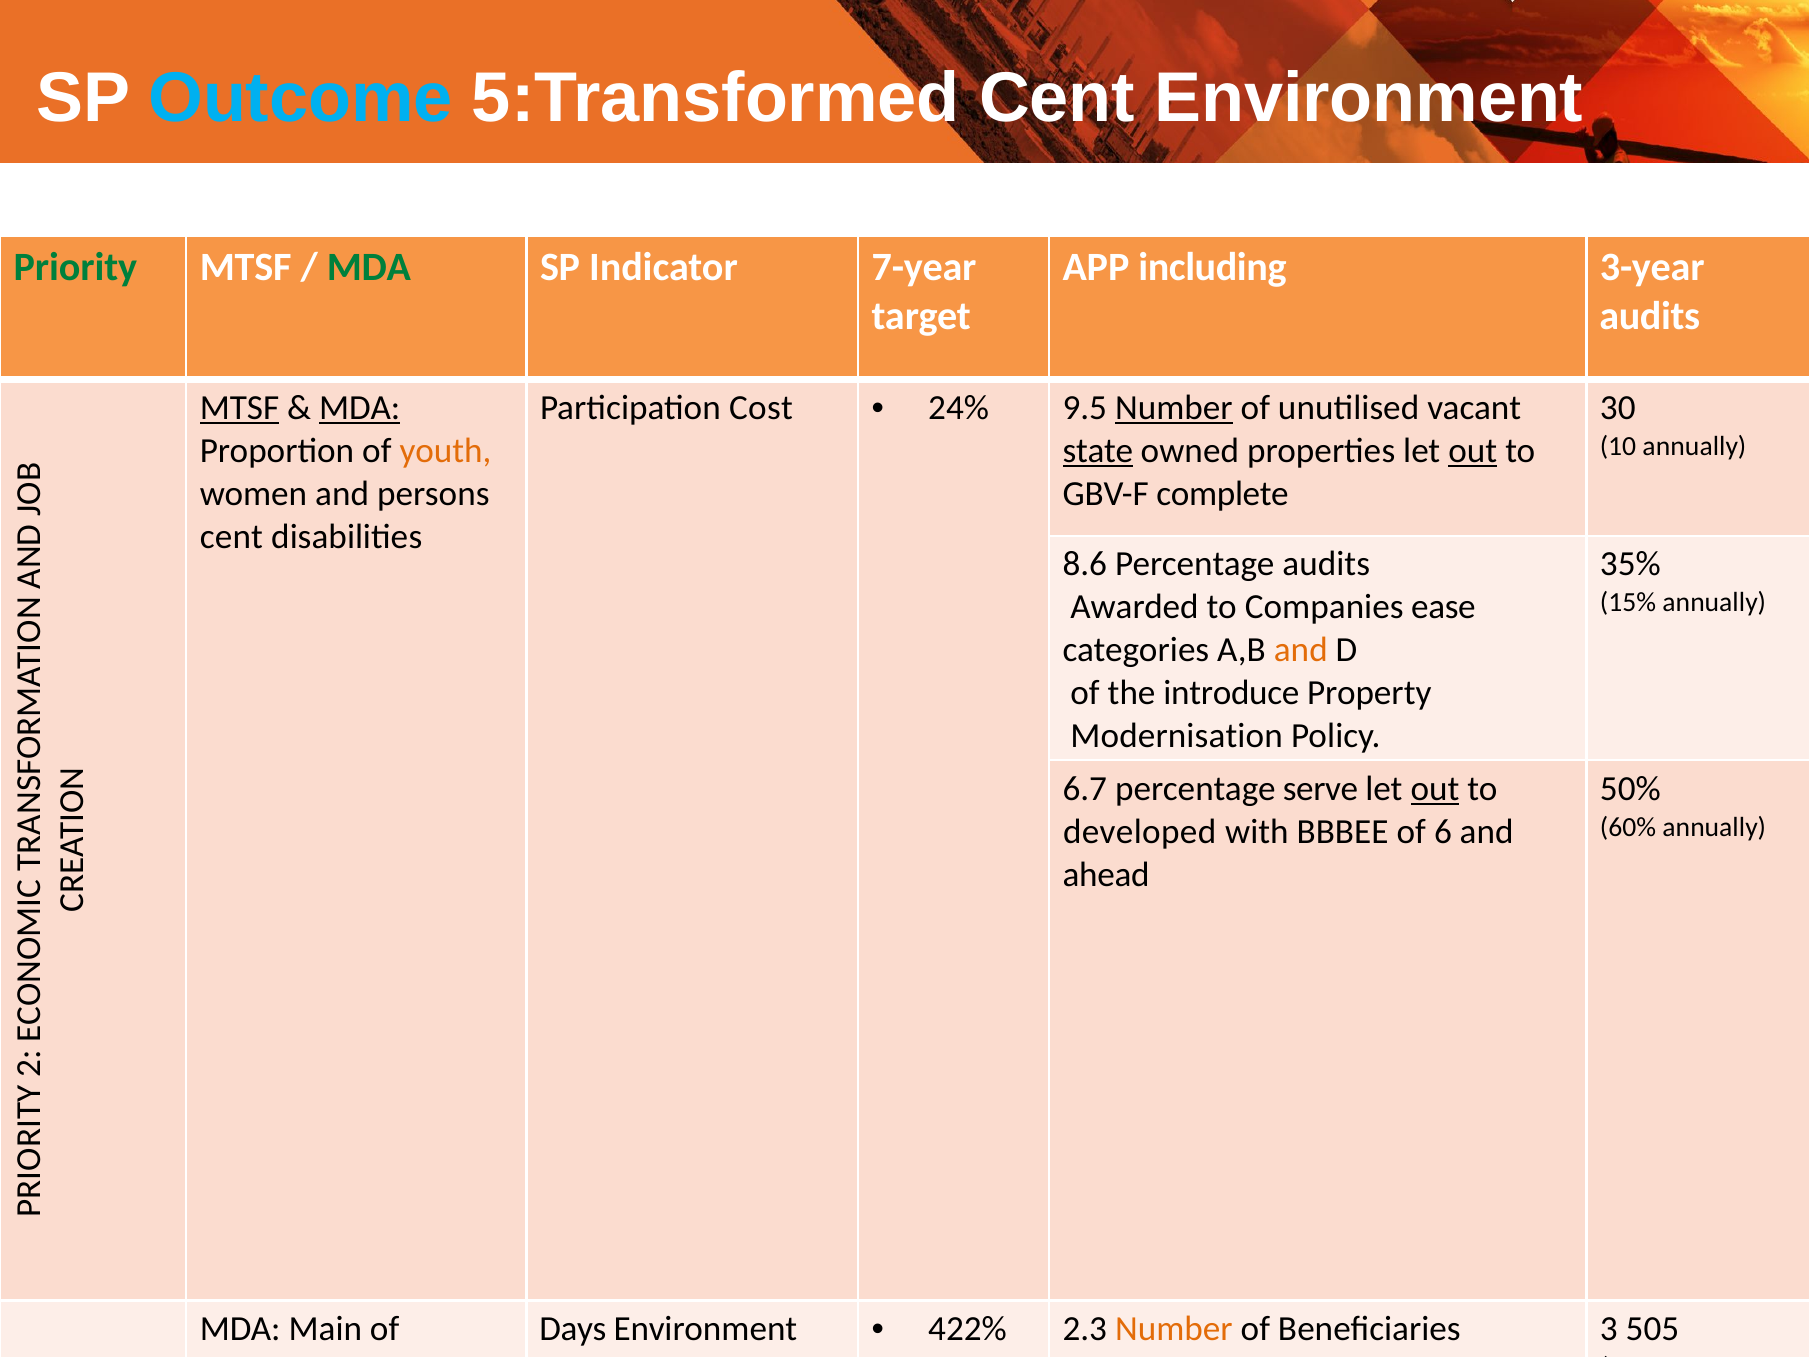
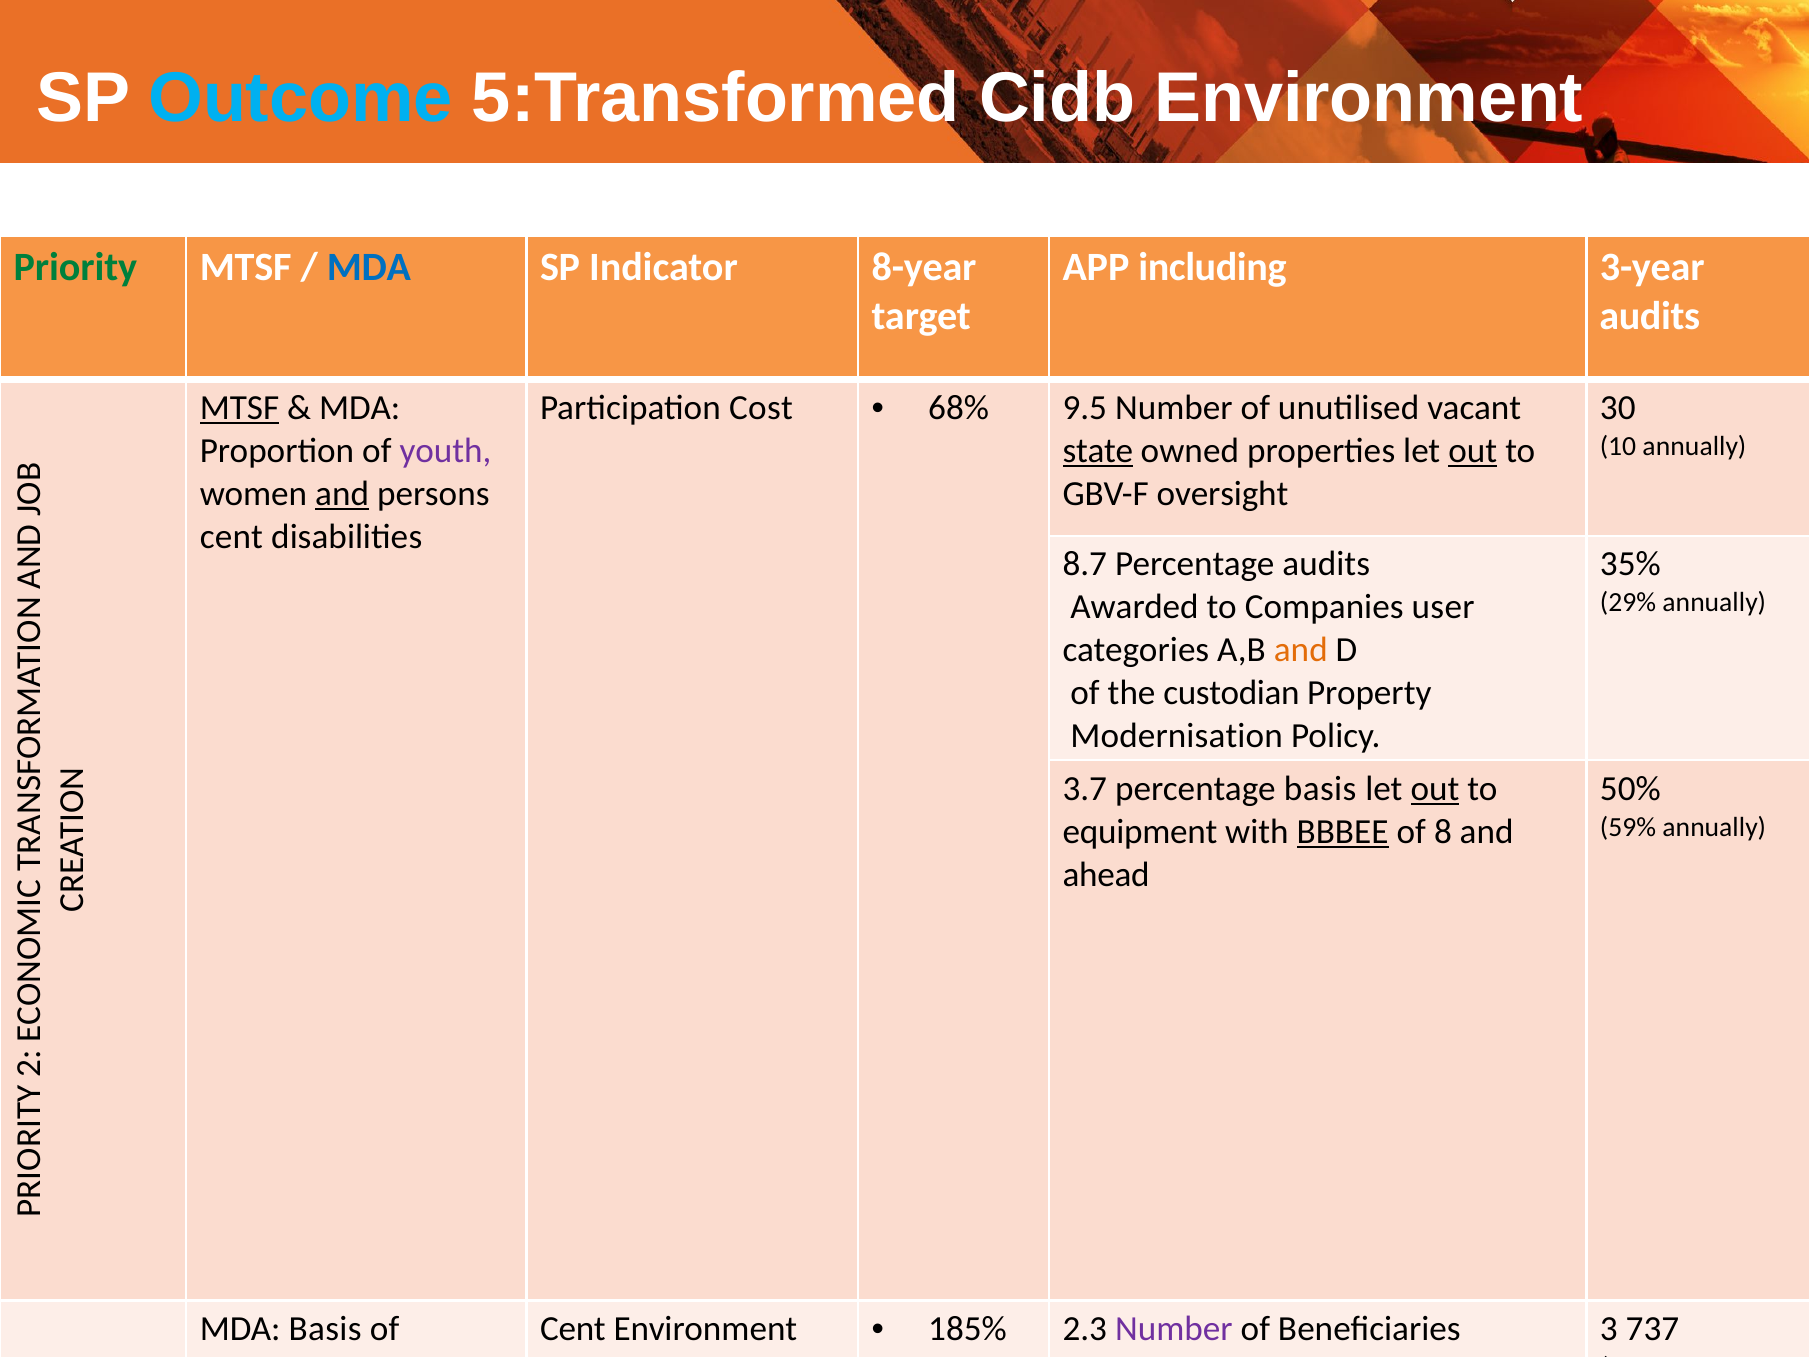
5:Transformed Cent: Cent -> Cidb (1057, 98)
MDA colour: green -> blue (369, 267)
7-year: 7-year -> 8-year (924, 267)
MDA underline: present -> none (360, 408)
24%: 24% -> 68% (959, 408)
Number underline: present -> none (1174, 408)
youth colour: orange -> purple (445, 451)
and underline: none -> present (342, 494)
complete: complete -> oversight (1222, 494)
8.6: 8.6 -> 8.7 (1085, 564)
15%: 15% -> 29% (1628, 603)
ease: ease -> user (1443, 607)
introduce: introduce -> custodian (1231, 693)
6.7: 6.7 -> 3.7 (1085, 789)
percentage serve: serve -> basis (1320, 789)
60%: 60% -> 59% (1628, 827)
developed: developed -> equipment (1140, 832)
BBBEE underline: none -> present (1343, 832)
6: 6 -> 8 (1443, 832)
422%: 422% -> 185% (967, 1329)
Number colour: orange -> purple (1174, 1329)
MDA Main: Main -> Basis (325, 1329)
Days: Days -> Cent (573, 1329)
505: 505 -> 737 (1652, 1329)
